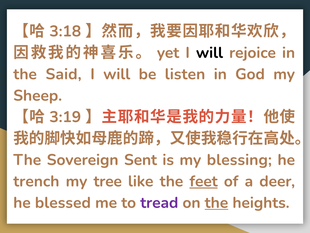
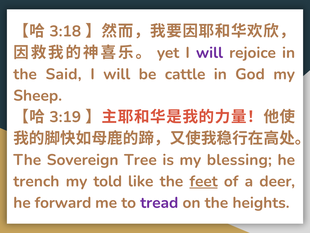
will colour: black -> purple (209, 53)
listen: listen -> cattle (185, 74)
Sent: Sent -> Tree (140, 159)
tree: tree -> told (108, 181)
blessed: blessed -> forward (63, 202)
the underline: present -> none (216, 202)
